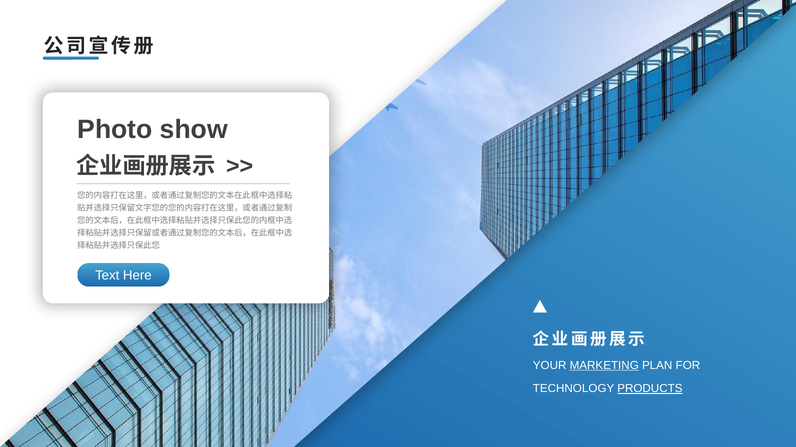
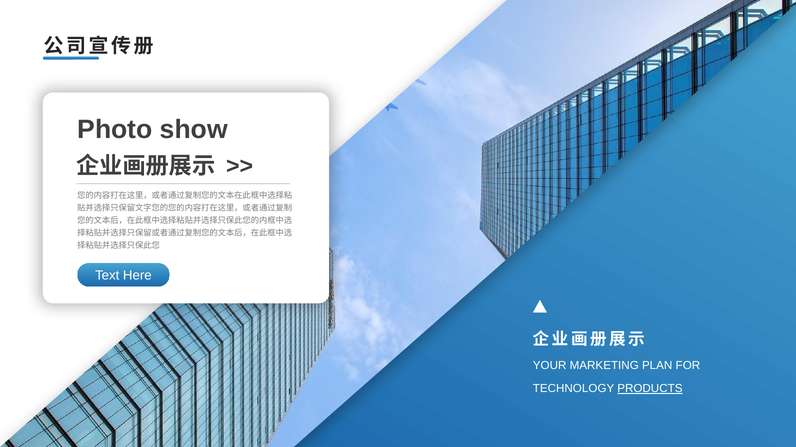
MARKETING underline: present -> none (604, 366)
